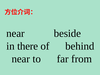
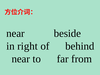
there: there -> right (27, 46)
